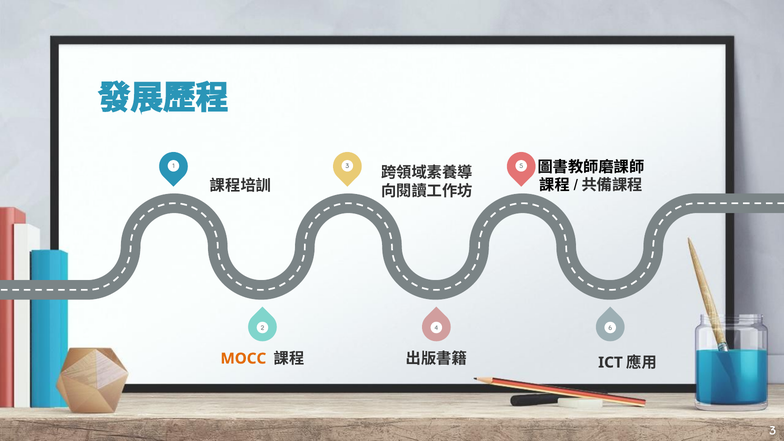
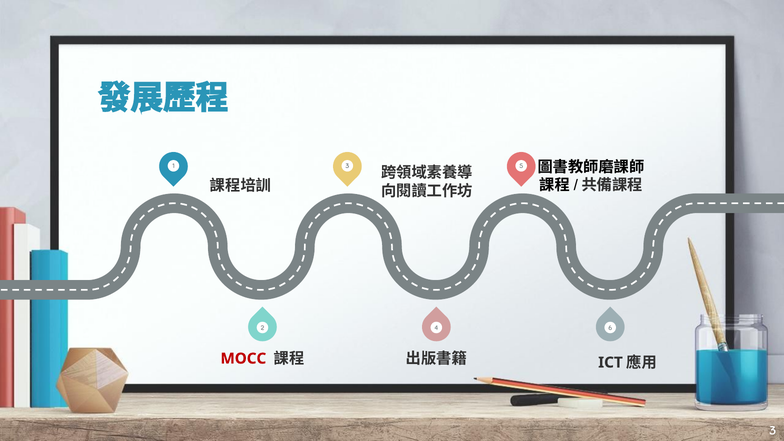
MOCC colour: orange -> red (243, 359)
